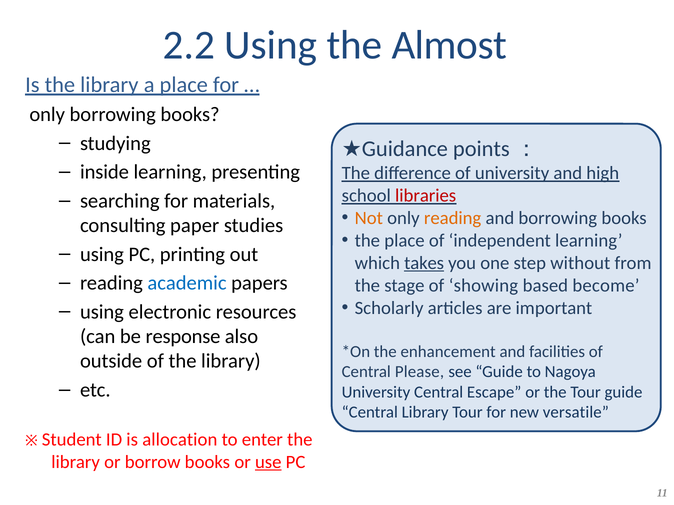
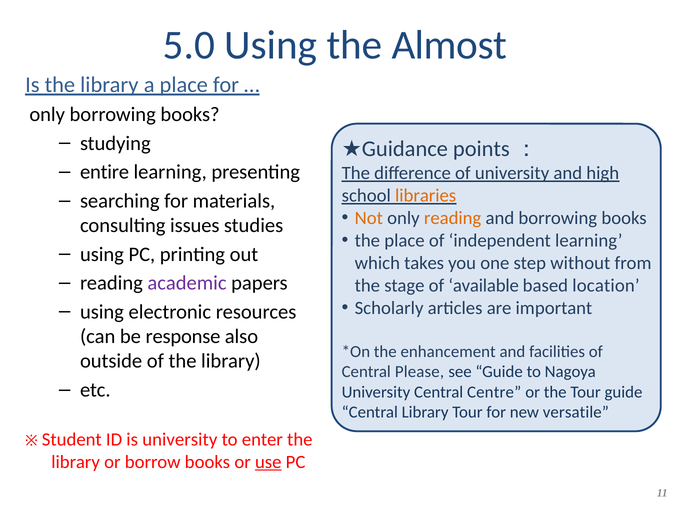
2.2: 2.2 -> 5.0 (189, 45)
inside: inside -> entire (105, 172)
libraries colour: red -> orange (426, 196)
paper: paper -> issues (195, 226)
takes underline: present -> none (424, 263)
academic colour: blue -> purple (187, 283)
showing: showing -> available (484, 286)
become: become -> location (606, 286)
Escape: Escape -> Centre (494, 392)
is allocation: allocation -> university (180, 440)
